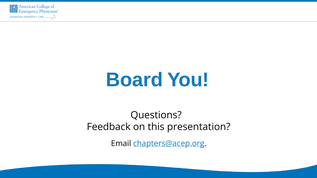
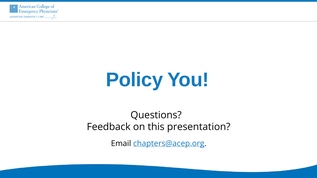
Board: Board -> Policy (134, 80)
